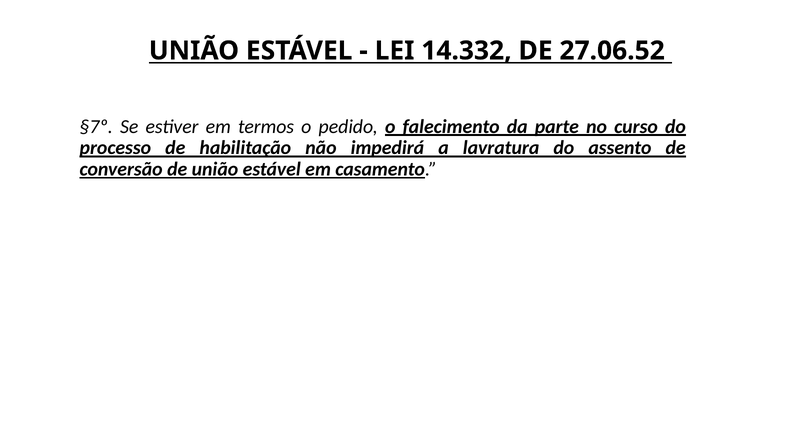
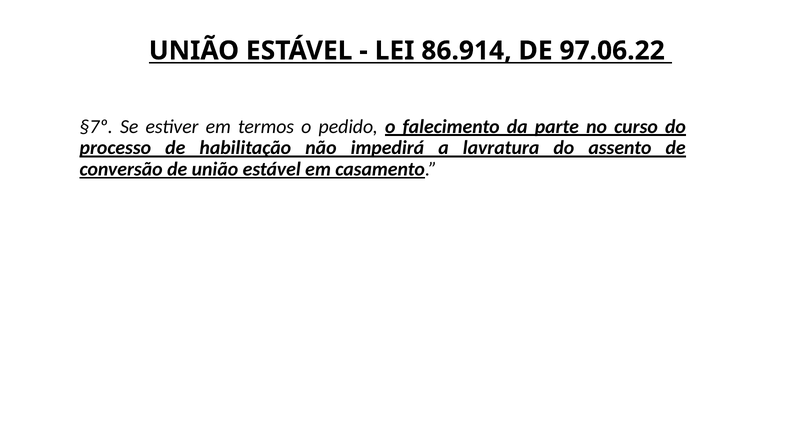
14.332: 14.332 -> 86.914 (466, 51)
27.06.52: 27.06.52 -> 97.06.22 (612, 51)
